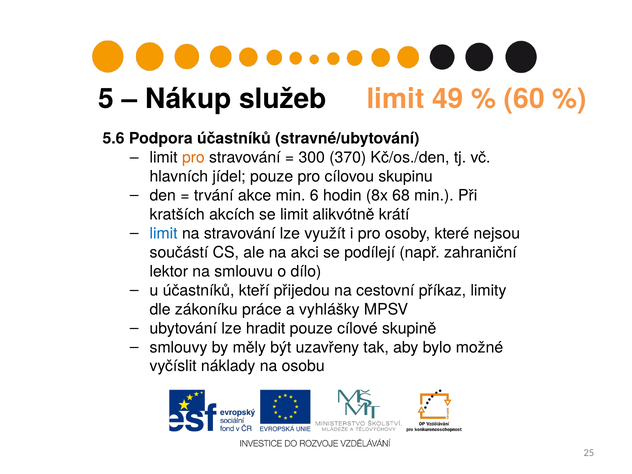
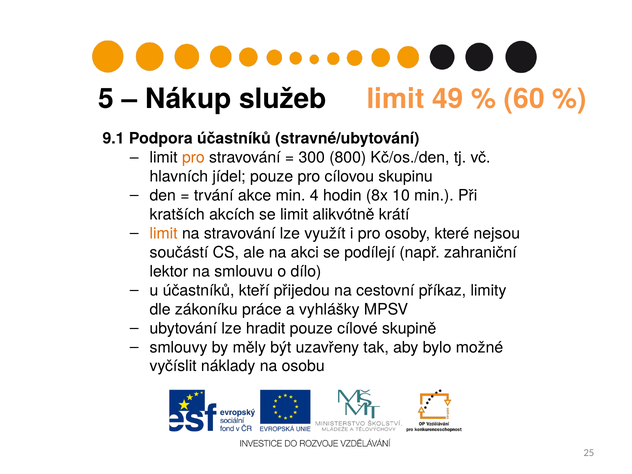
5.6: 5.6 -> 9.1 (114, 139)
370: 370 -> 800 (348, 158)
6: 6 -> 4 (314, 196)
68: 68 -> 10 (401, 196)
limit colour: blue -> orange (164, 234)
